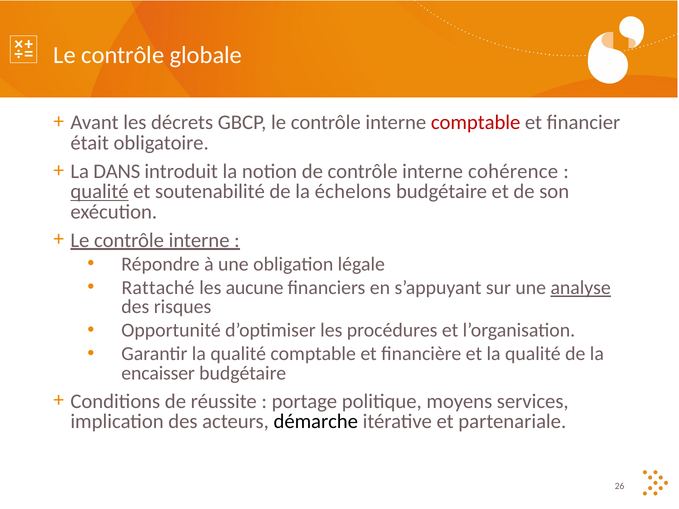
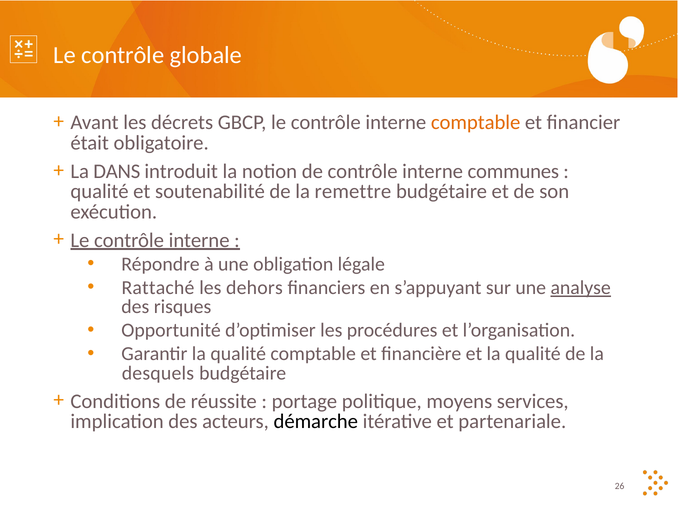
comptable colour: red -> orange (476, 123)
cohérence: cohérence -> communes (513, 171)
qualité underline: present -> none (100, 192)
échelons: échelons -> remettre (353, 192)
aucune: aucune -> dehors (254, 288)
encaisser: encaisser -> desquels (158, 373)
